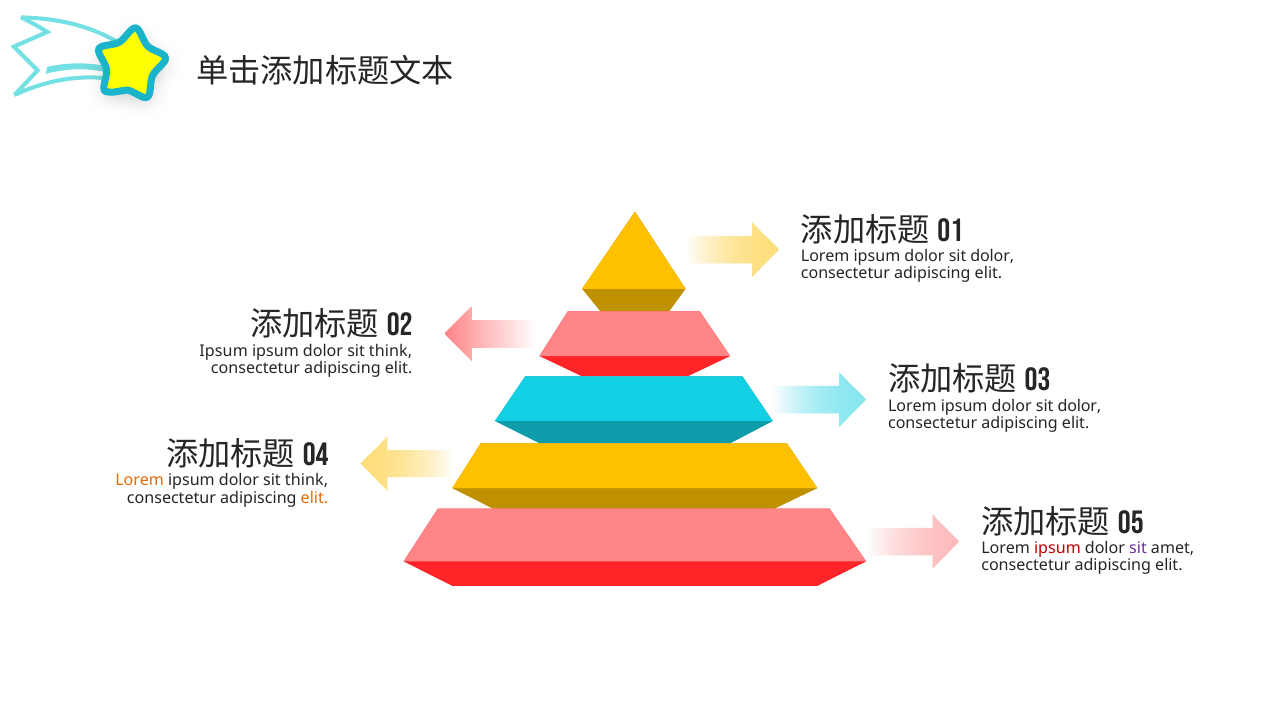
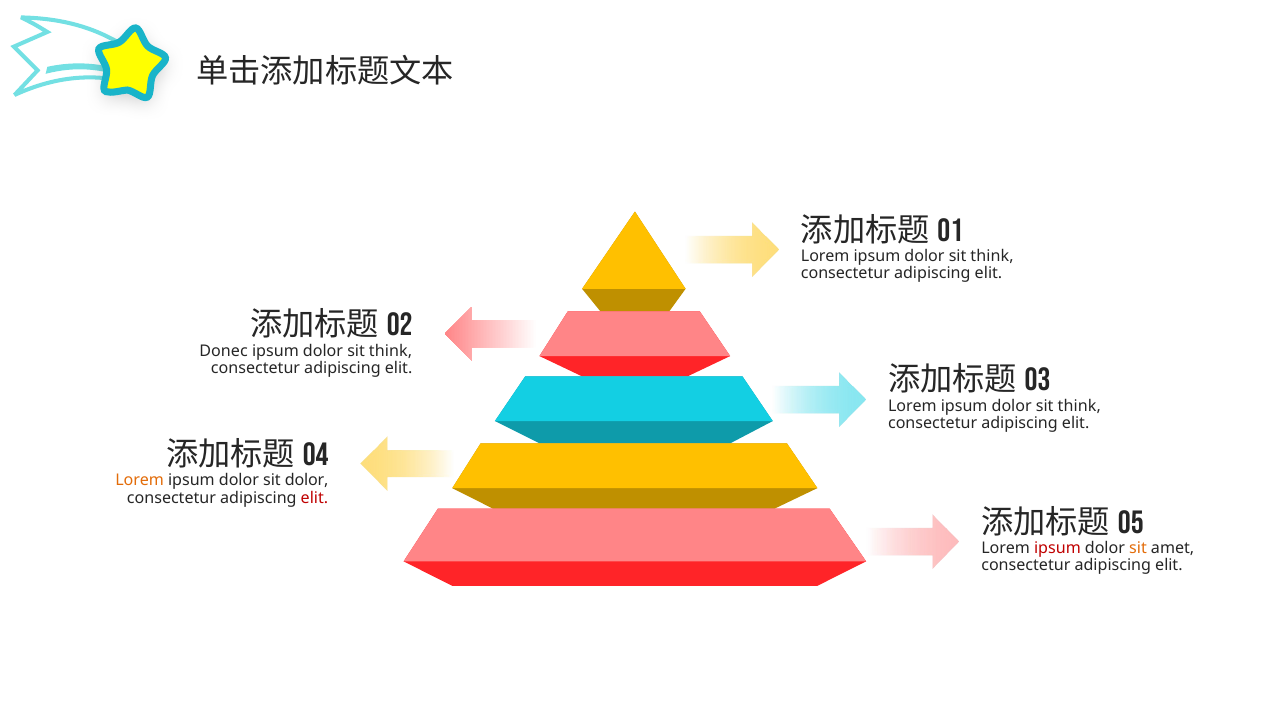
dolor: dolor -> think (992, 256)
Ipsum: Ipsum -> Donec (224, 351)
dolor: dolor -> think (1079, 406)
think: think -> dolor (307, 481)
elit colour: orange -> red (315, 498)
sit colour: purple -> orange (1138, 548)
